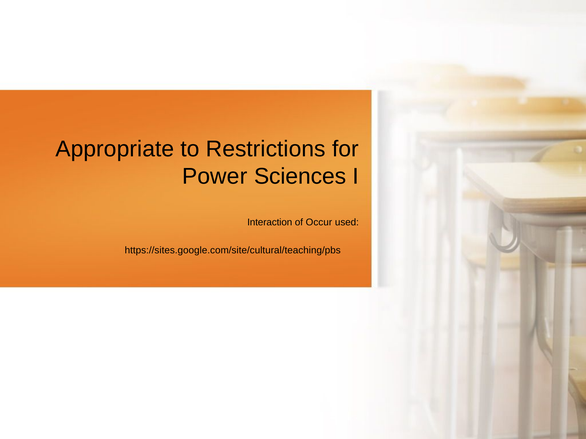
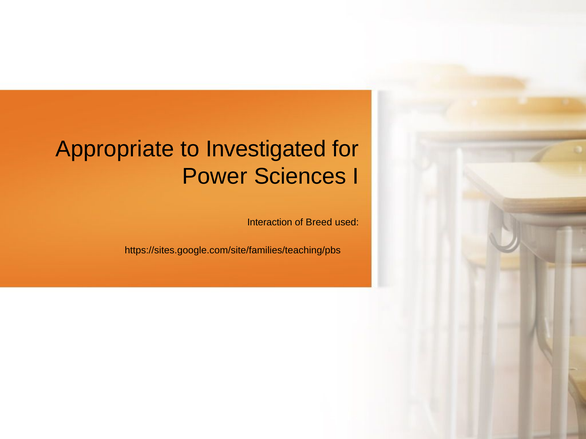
Restrictions: Restrictions -> Investigated (266, 149)
Occur: Occur -> Breed (319, 223)
https://sites.google.com/site/cultural/teaching/pbs: https://sites.google.com/site/cultural/teaching/pbs -> https://sites.google.com/site/families/teaching/pbs (233, 251)
